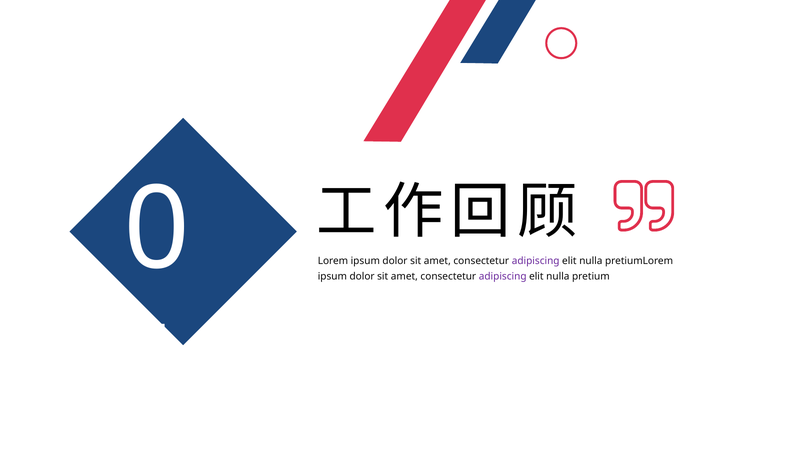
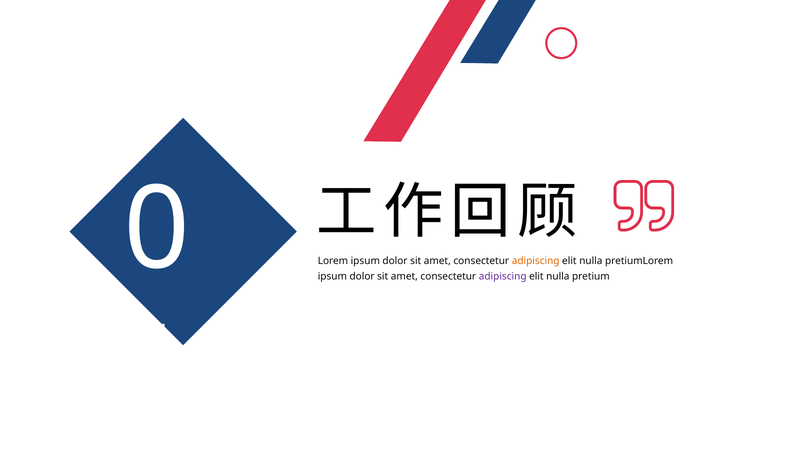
adipiscing colour: purple -> orange (536, 261)
